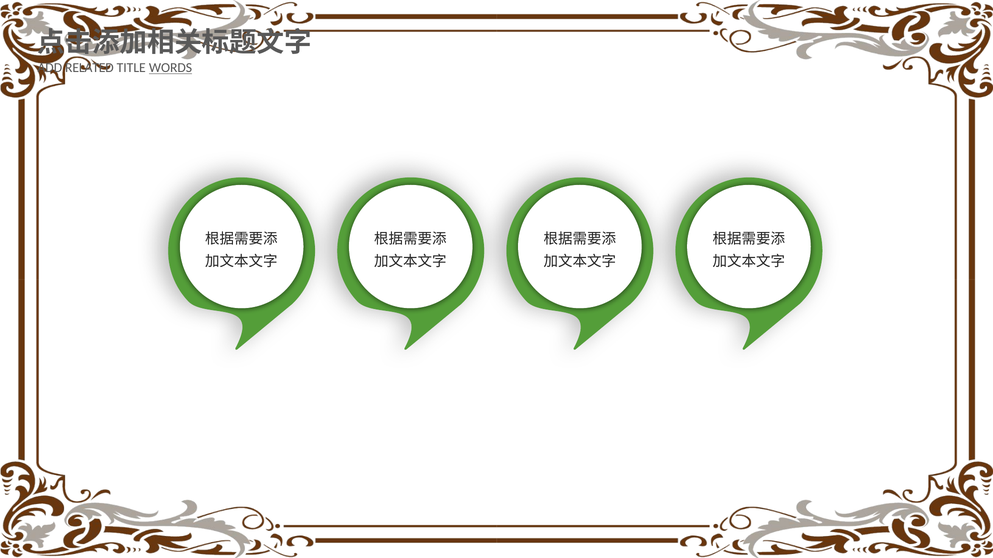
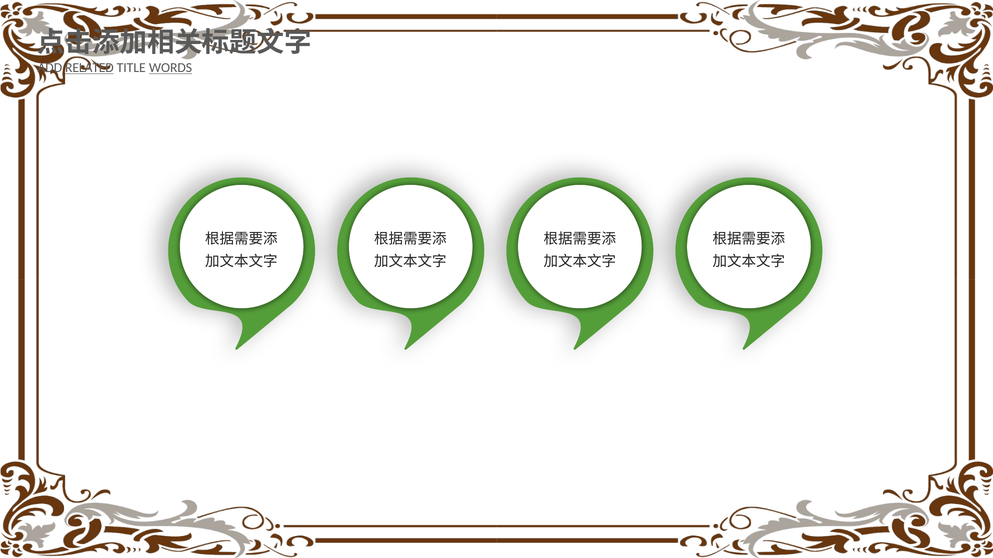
RELATED underline: none -> present (89, 68)
